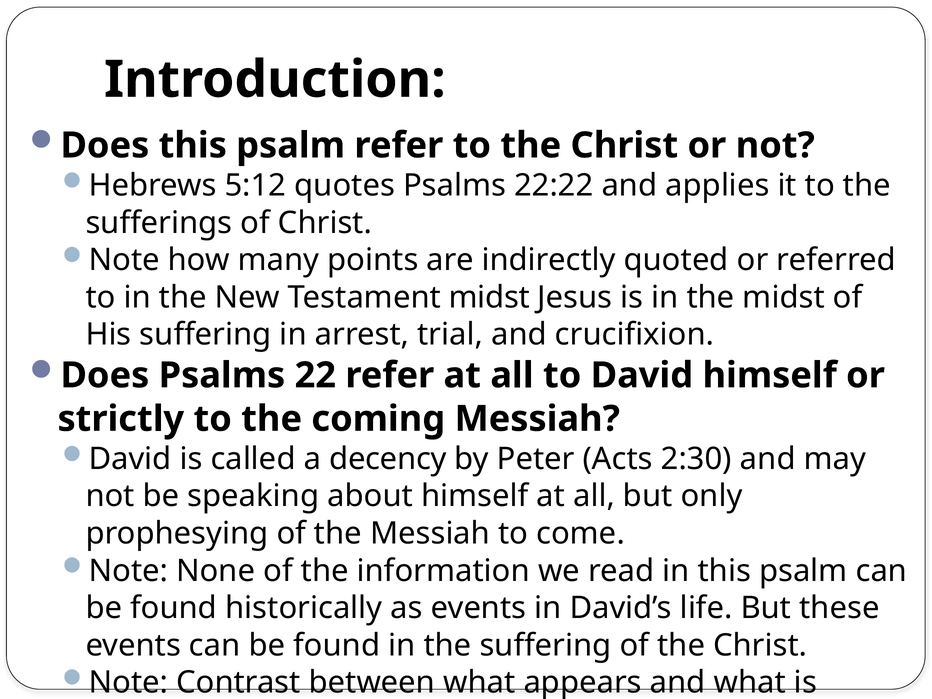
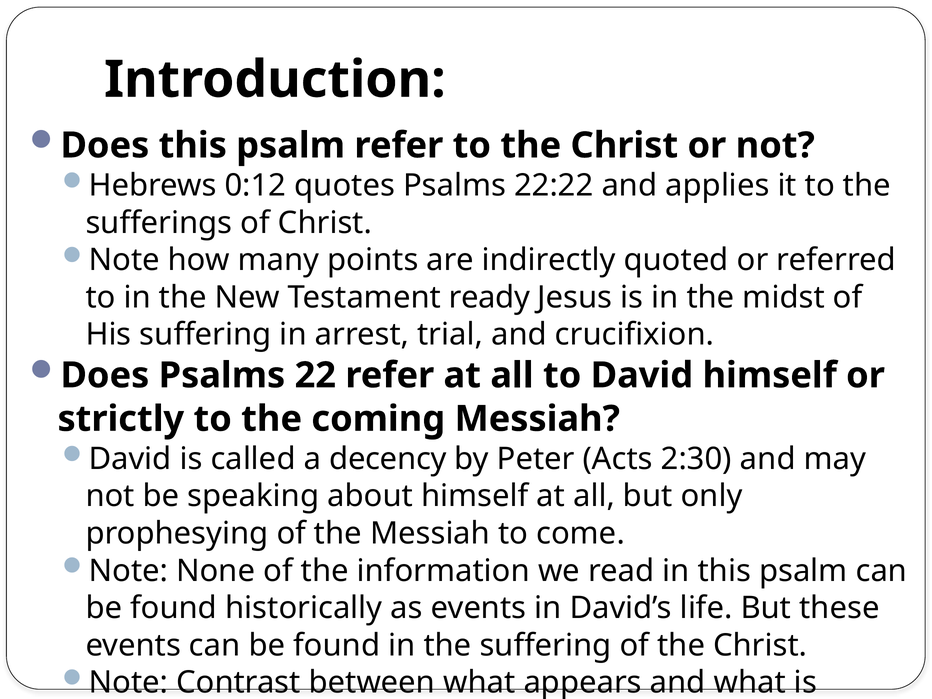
5:12: 5:12 -> 0:12 (255, 186)
Testament midst: midst -> ready (489, 297)
